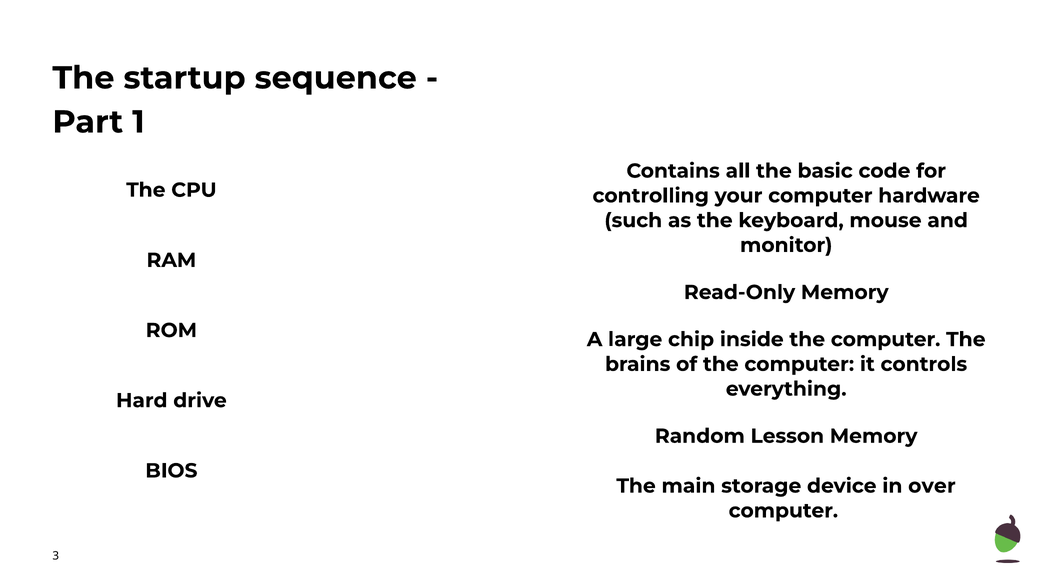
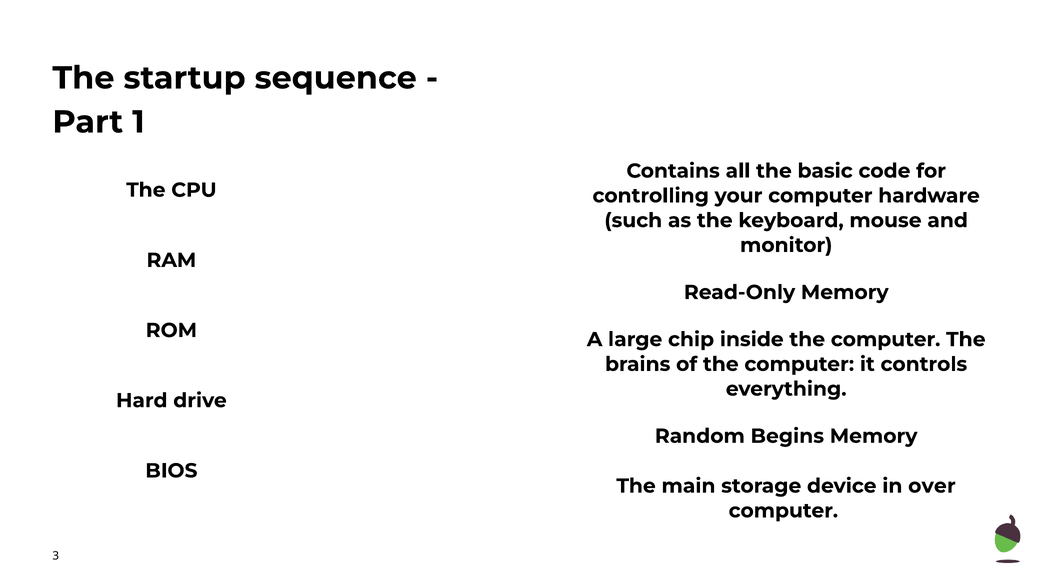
Lesson: Lesson -> Begins (787, 436)
